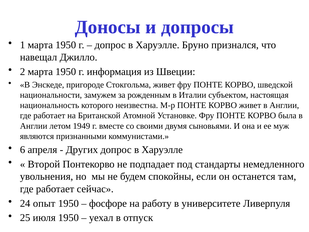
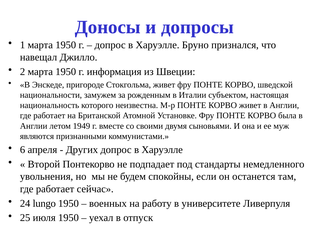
опыт: опыт -> lungo (44, 203)
фосфоре: фосфоре -> военных (108, 203)
